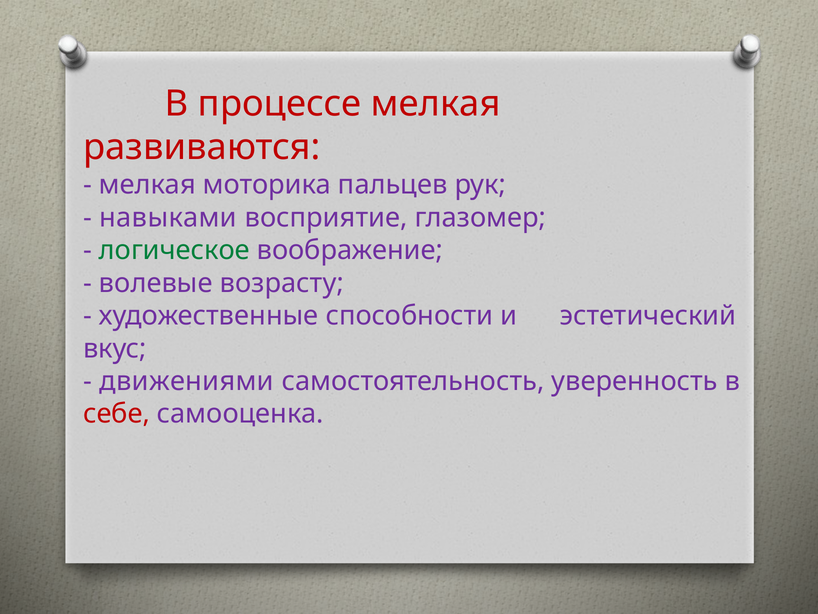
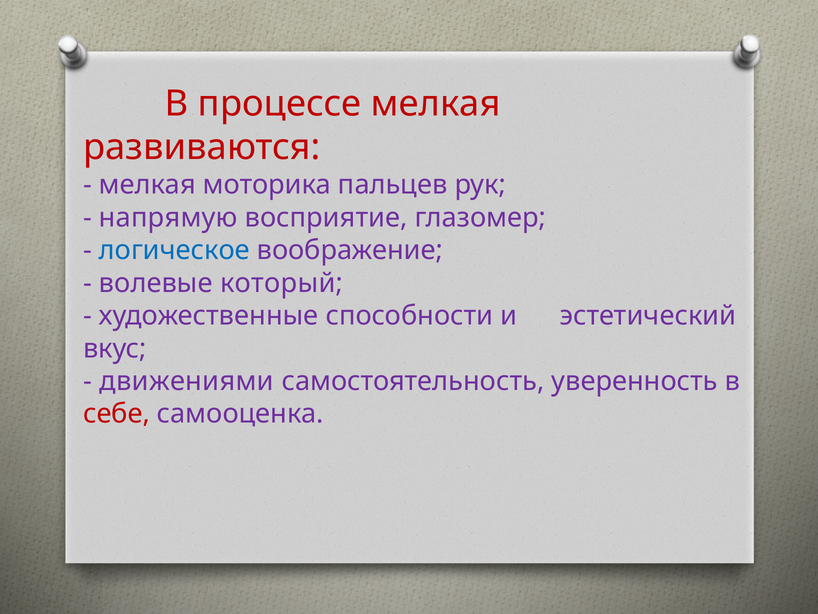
навыками: навыками -> напрямую (168, 217)
логическое colour: green -> blue (174, 250)
возрасту: возрасту -> который (282, 283)
